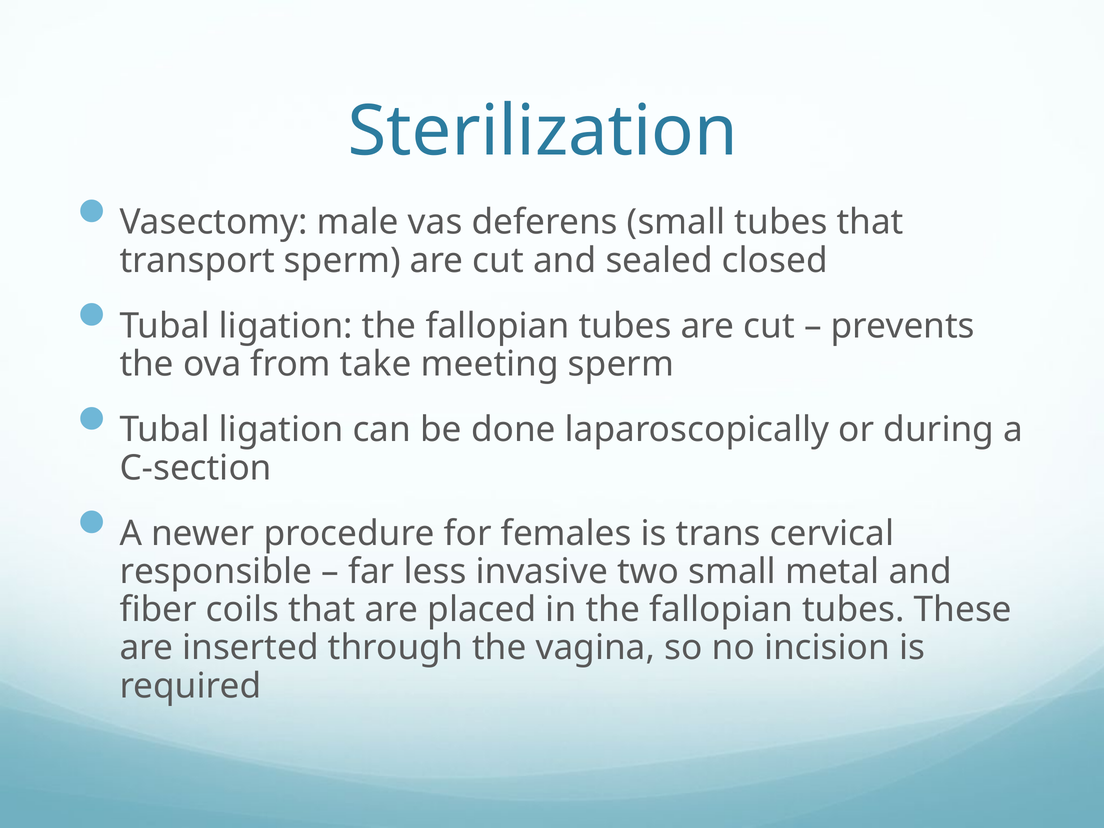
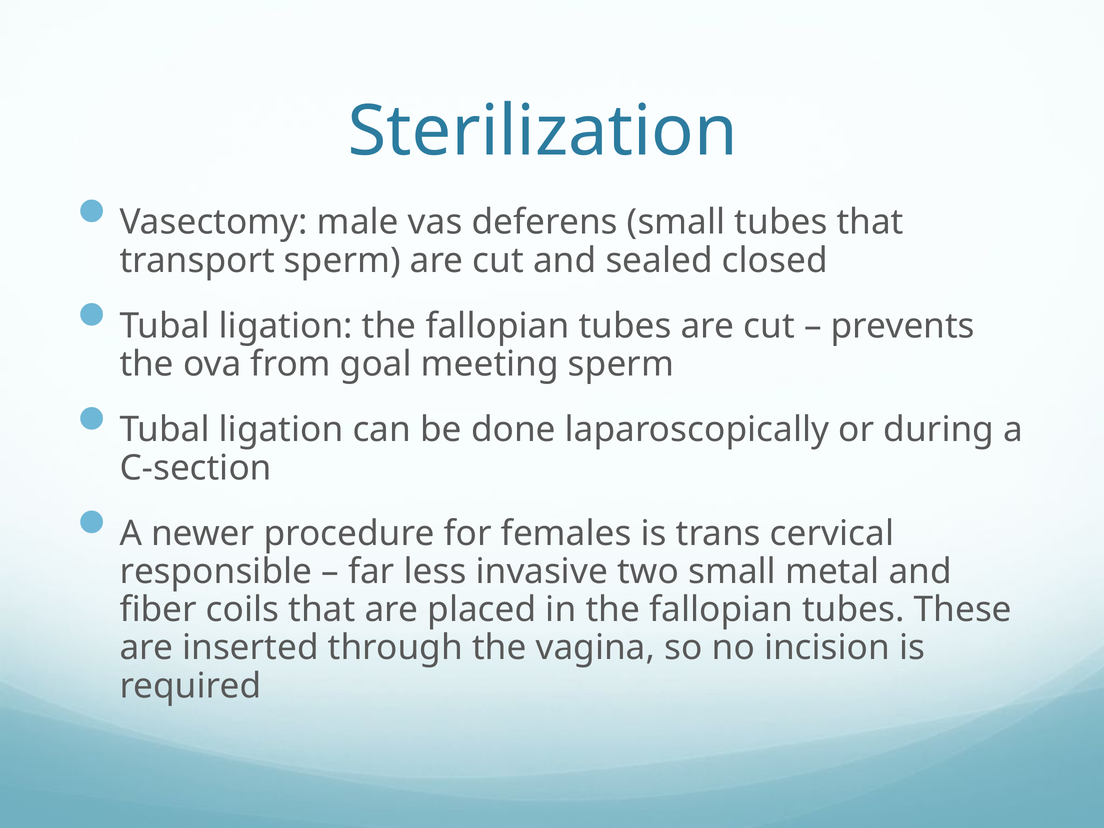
take: take -> goal (376, 364)
